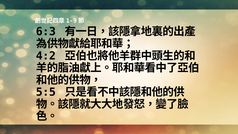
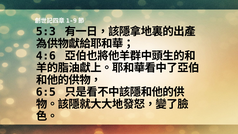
6:3: 6:3 -> 5:3 (46, 32)
4:2: 4:2 -> 4:6 (46, 56)
5:5: 5:5 -> 6:5 (46, 92)
